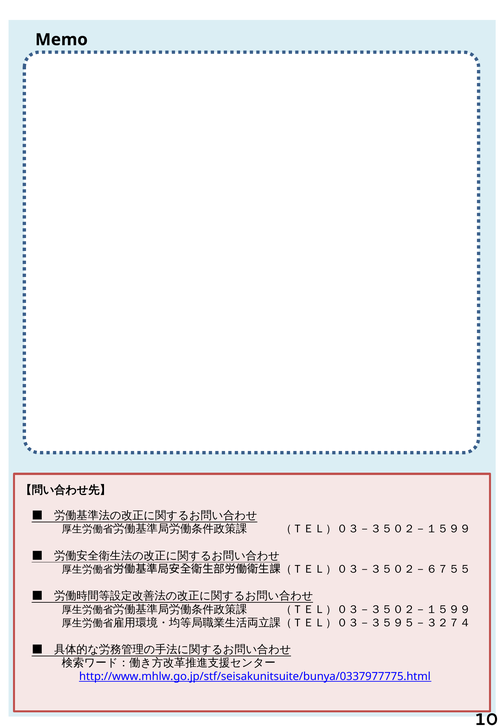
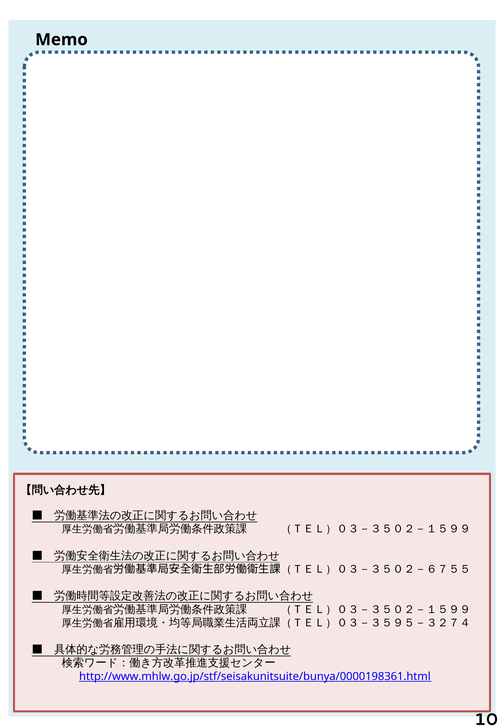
http://www.mhlw.go.jp/stf/seisakunitsuite/bunya/0337977775.html: http://www.mhlw.go.jp/stf/seisakunitsuite/bunya/0337977775.html -> http://www.mhlw.go.jp/stf/seisakunitsuite/bunya/0000198361.html (255, 677)
